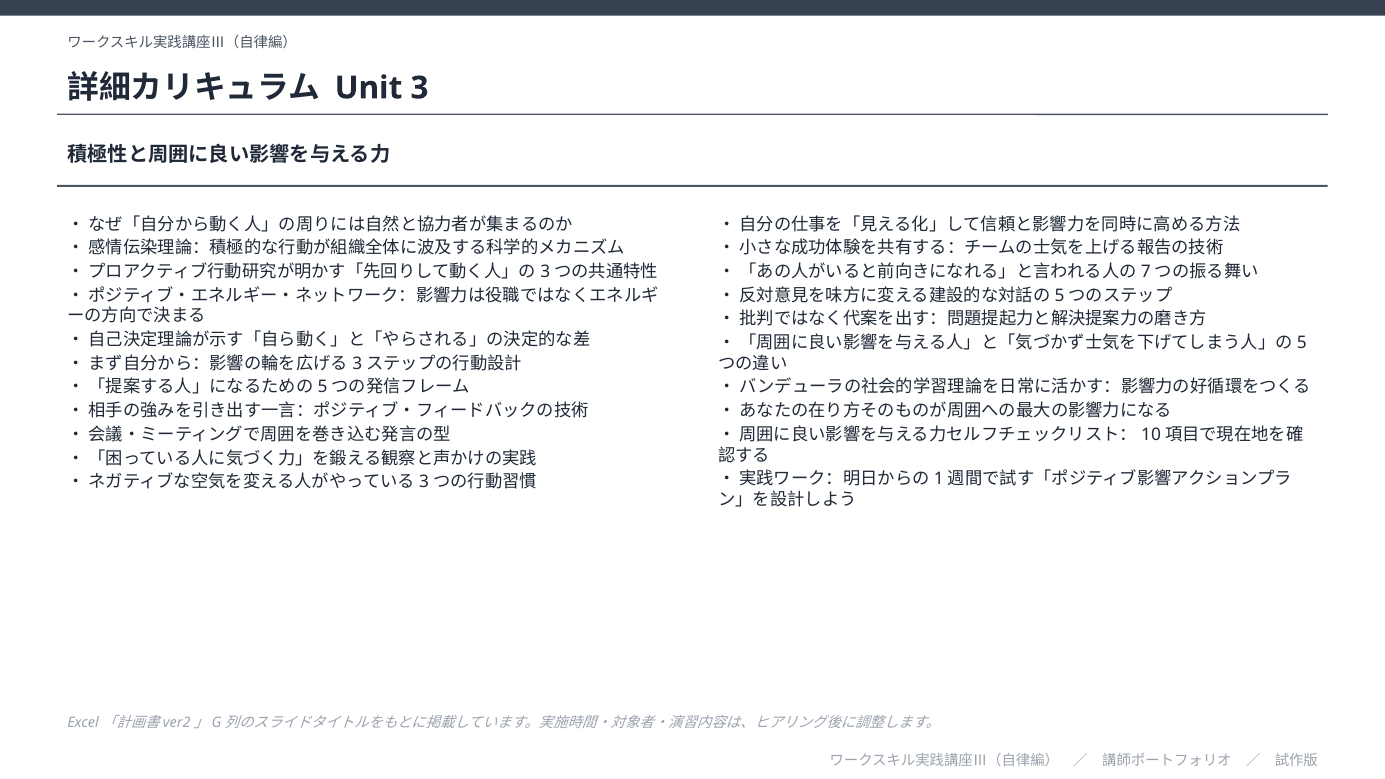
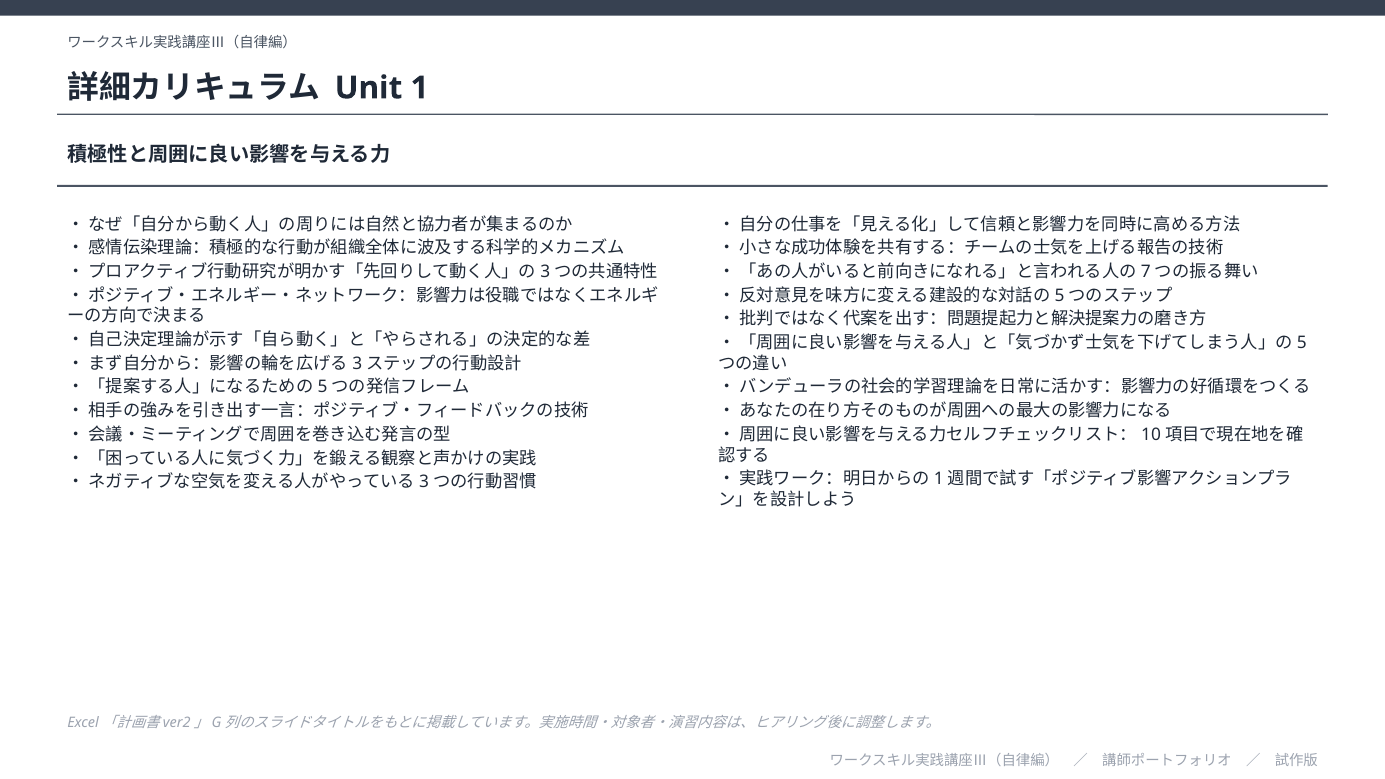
3: 3 -> 1 (420, 88)
